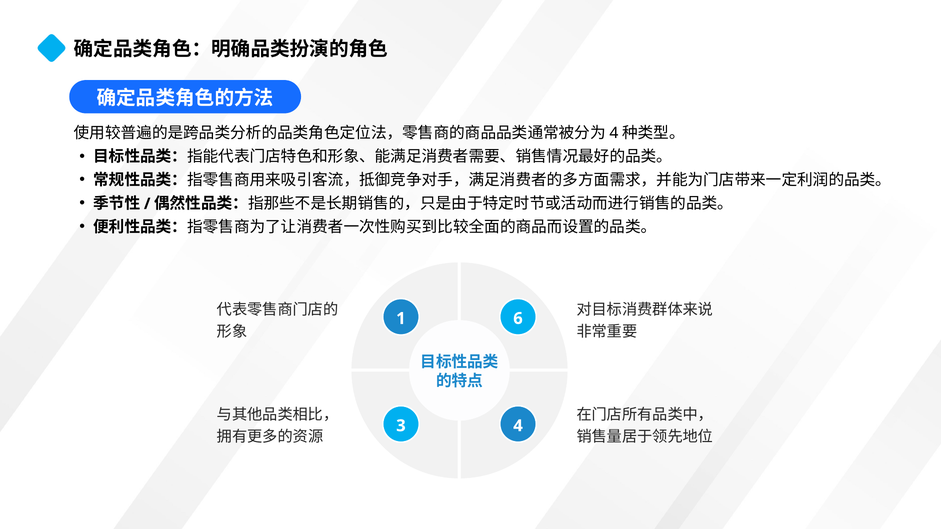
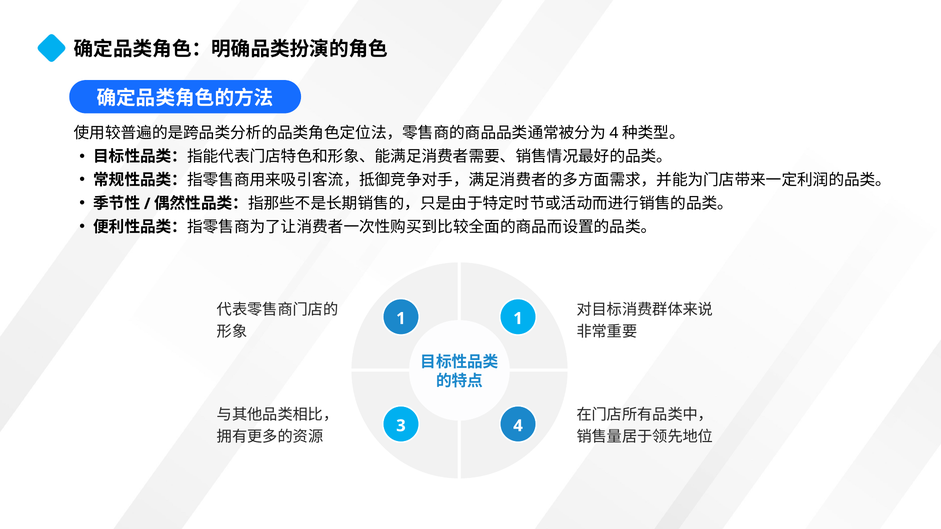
1 6: 6 -> 1 (518, 319)
